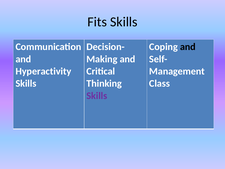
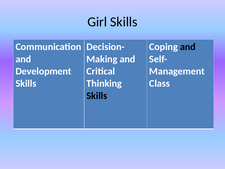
Fits: Fits -> Girl (97, 22)
Hyperactivity: Hyperactivity -> Development (43, 71)
Skills colour: purple -> black (97, 96)
